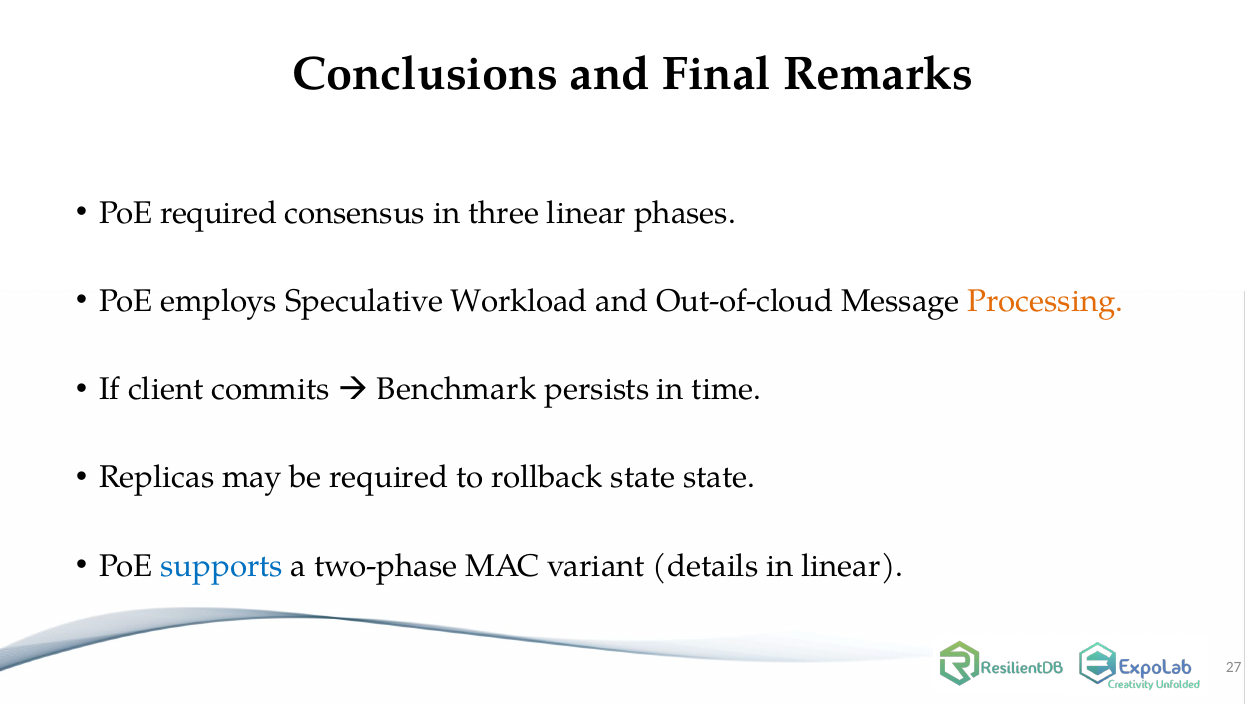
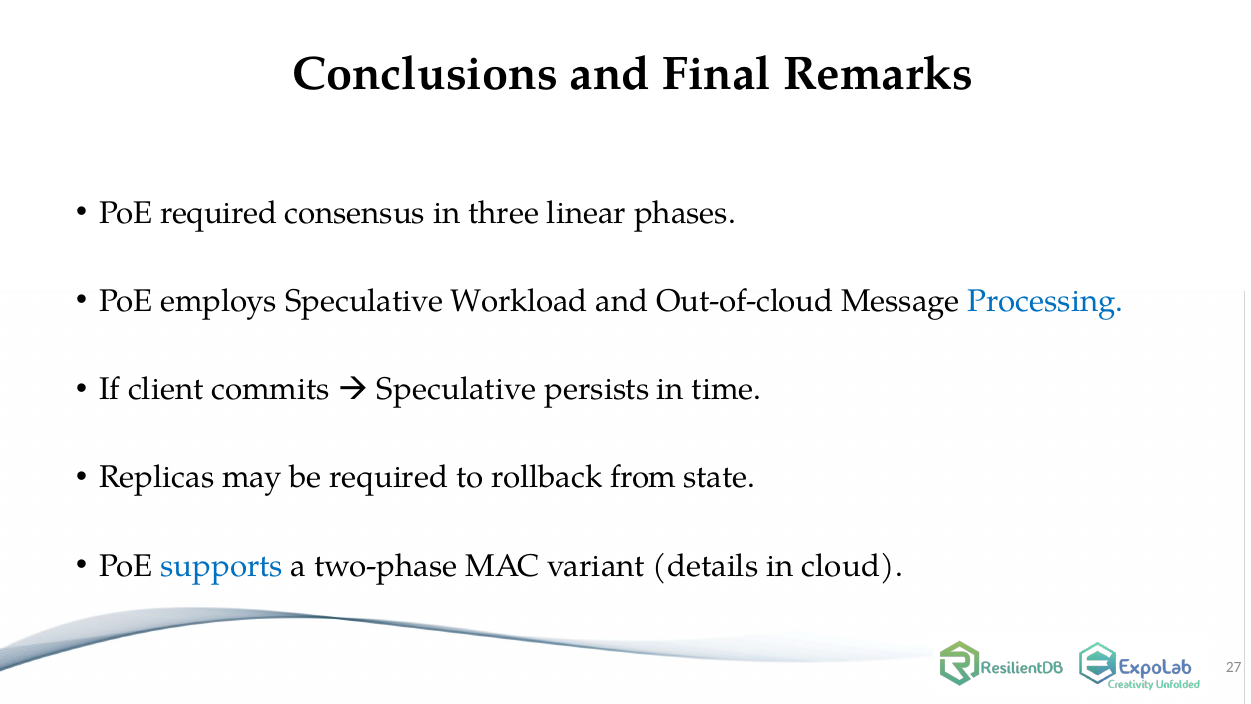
Processing colour: orange -> blue (1045, 301)
Benchmark: Benchmark -> Speculative (457, 389)
rollback state: state -> from (643, 477)
in linear: linear -> cloud (852, 566)
